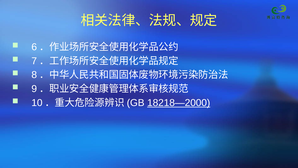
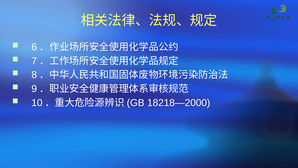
18218—2000 underline: present -> none (179, 103)
